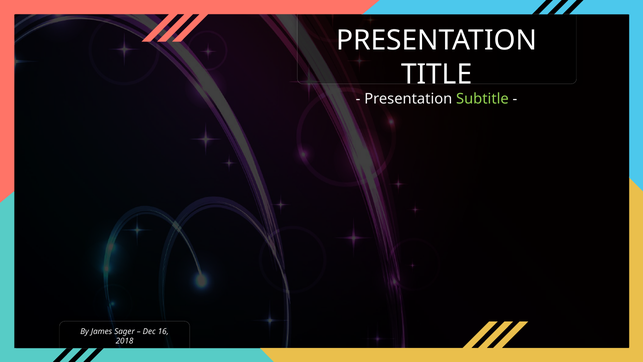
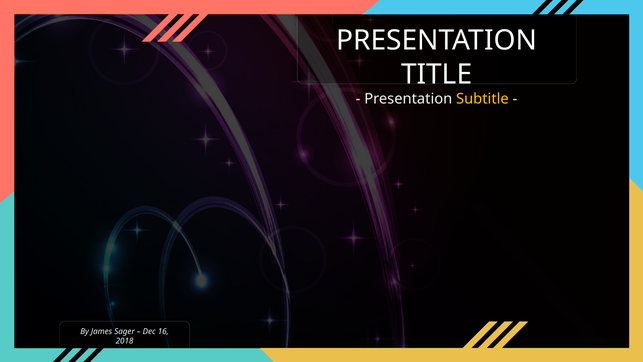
Subtitle colour: light green -> yellow (482, 99)
